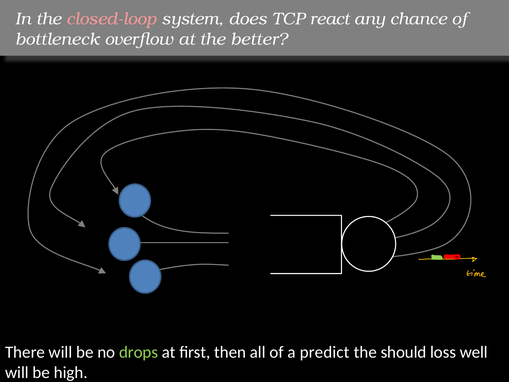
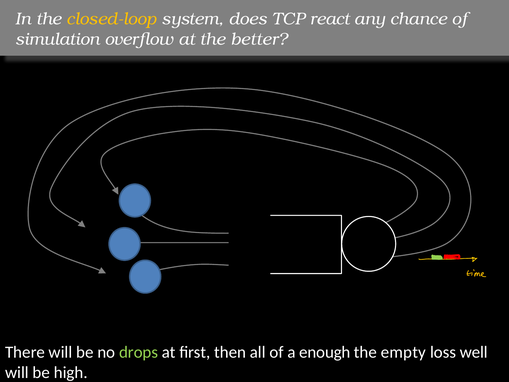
closed-loop colour: pink -> yellow (112, 19)
bottleneck: bottleneck -> simulation (57, 39)
predict: predict -> enough (325, 352)
should: should -> empty (403, 352)
